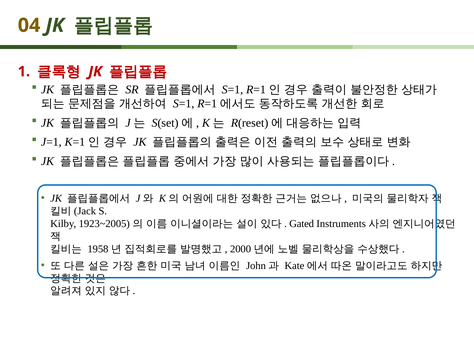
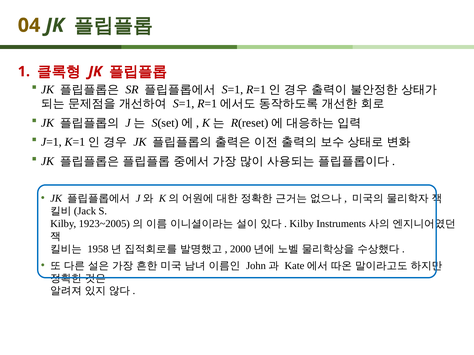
Gated: Gated -> Kilby (302, 224)
